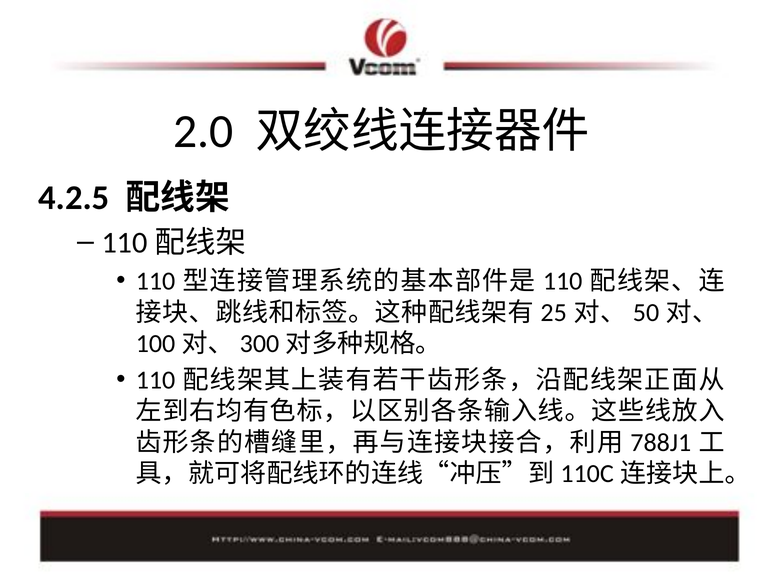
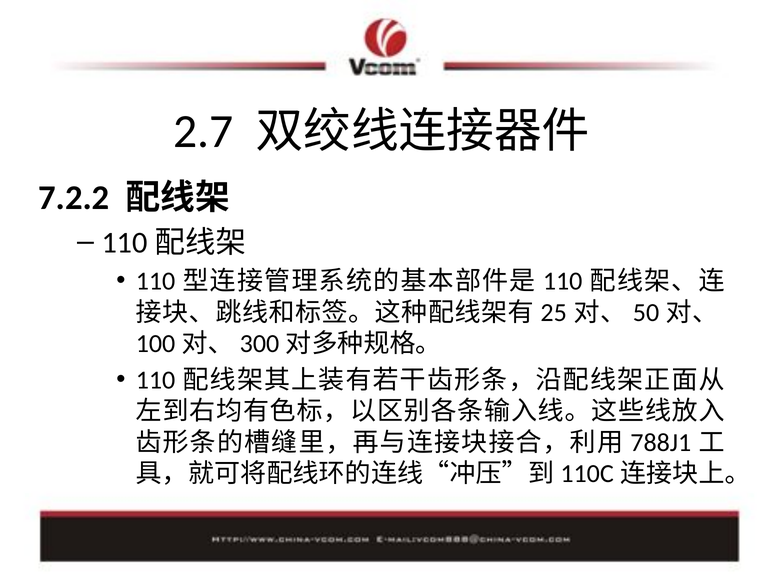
2.0: 2.0 -> 2.7 (203, 131)
4.2.5: 4.2.5 -> 7.2.2 (74, 198)
